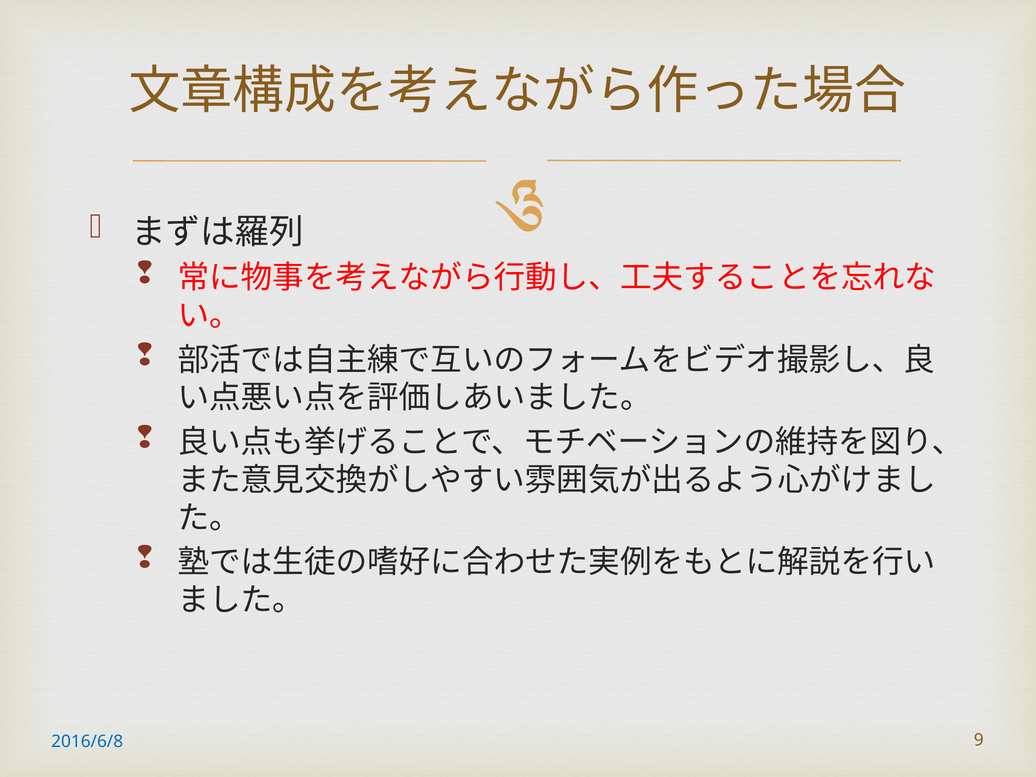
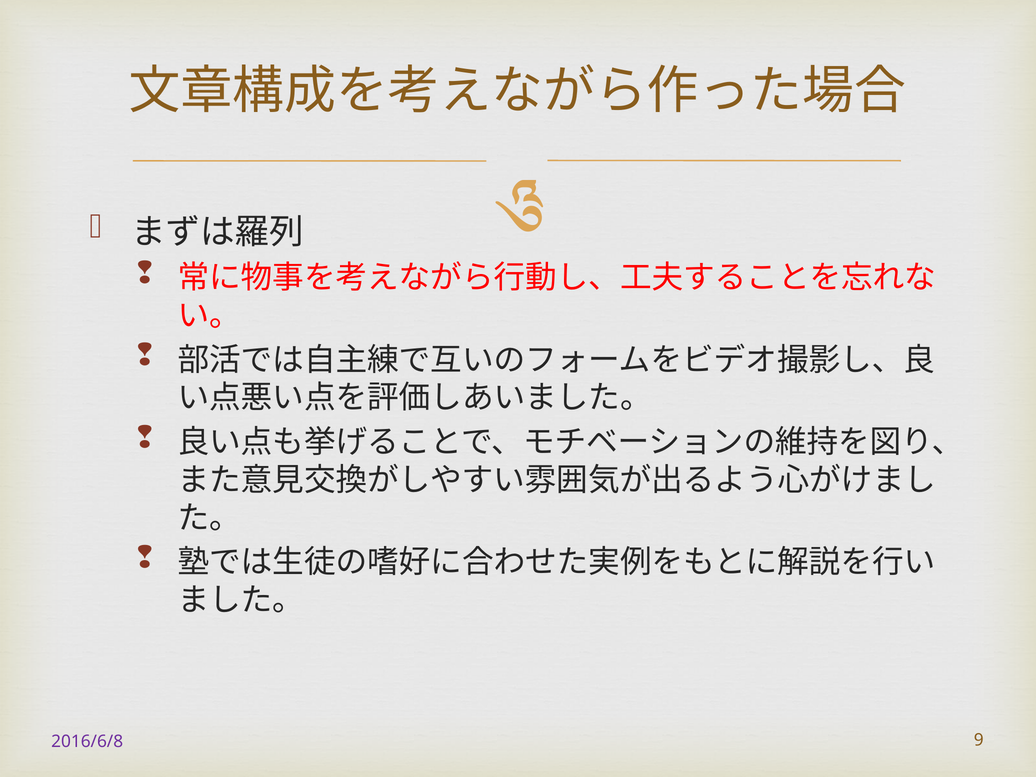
2016/6/8 colour: blue -> purple (87, 741)
